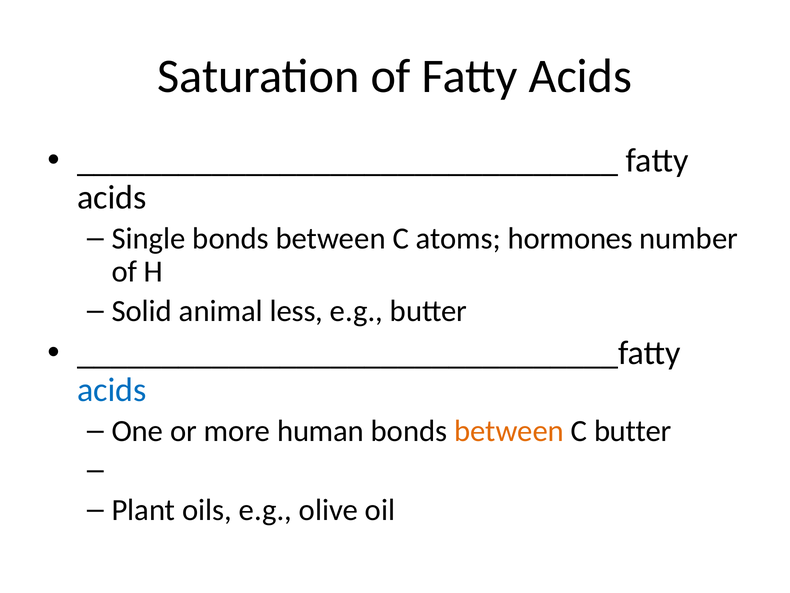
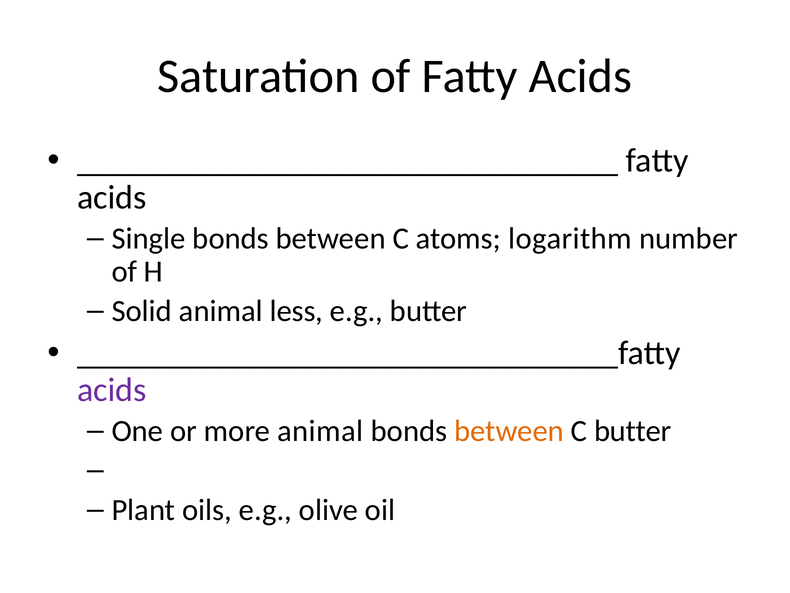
hormones: hormones -> logarithm (570, 238)
acids colour: blue -> purple (112, 390)
more human: human -> animal (320, 431)
